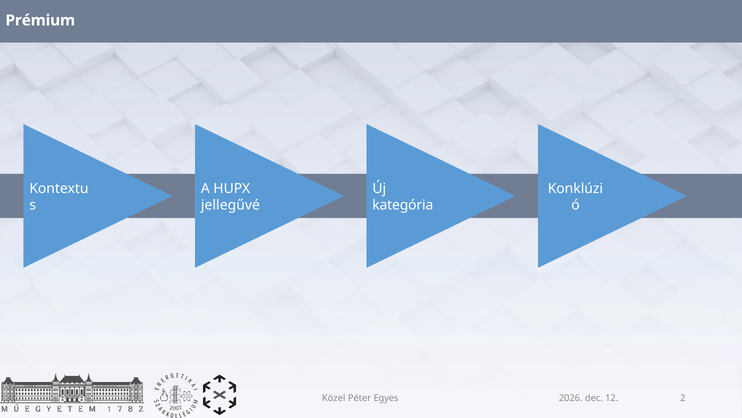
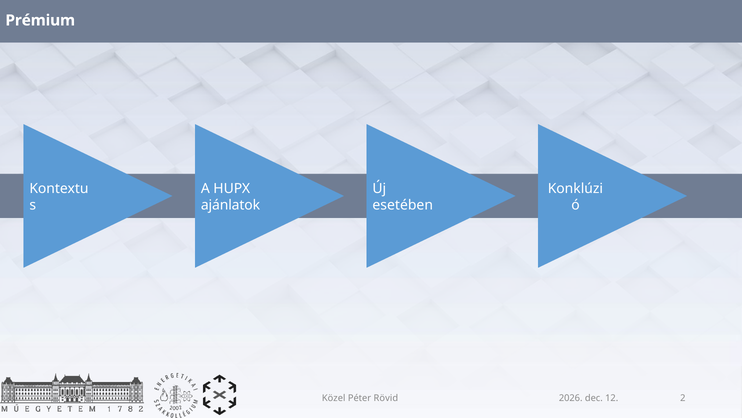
jellegűvé: jellegűvé -> ajánlatok (230, 205)
kategória: kategória -> esetében (403, 205)
Egyes: Egyes -> Rövid (386, 398)
